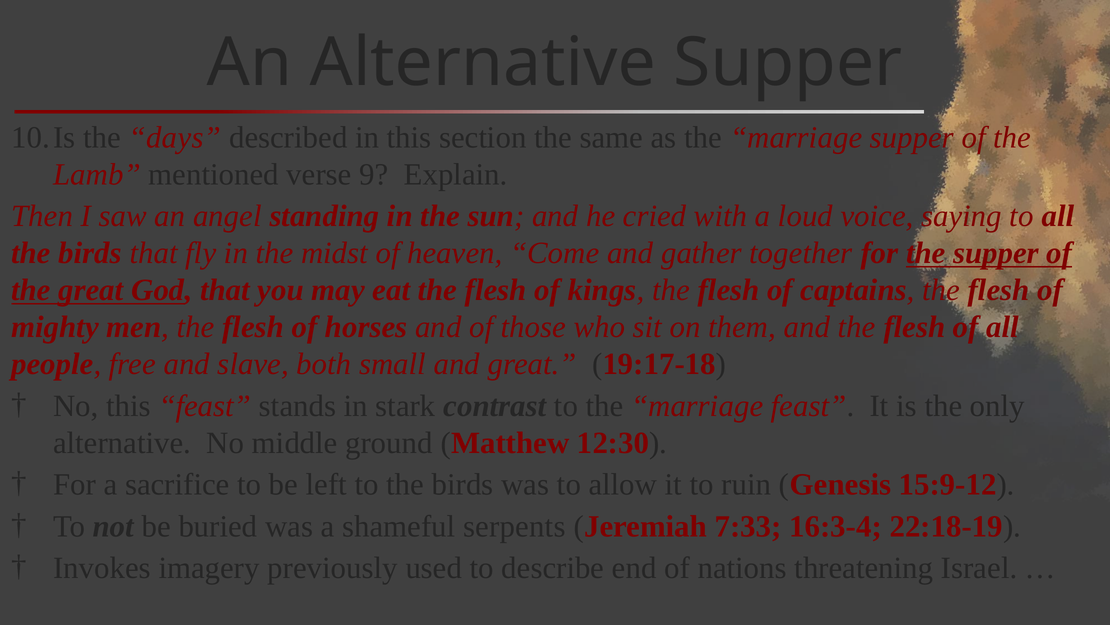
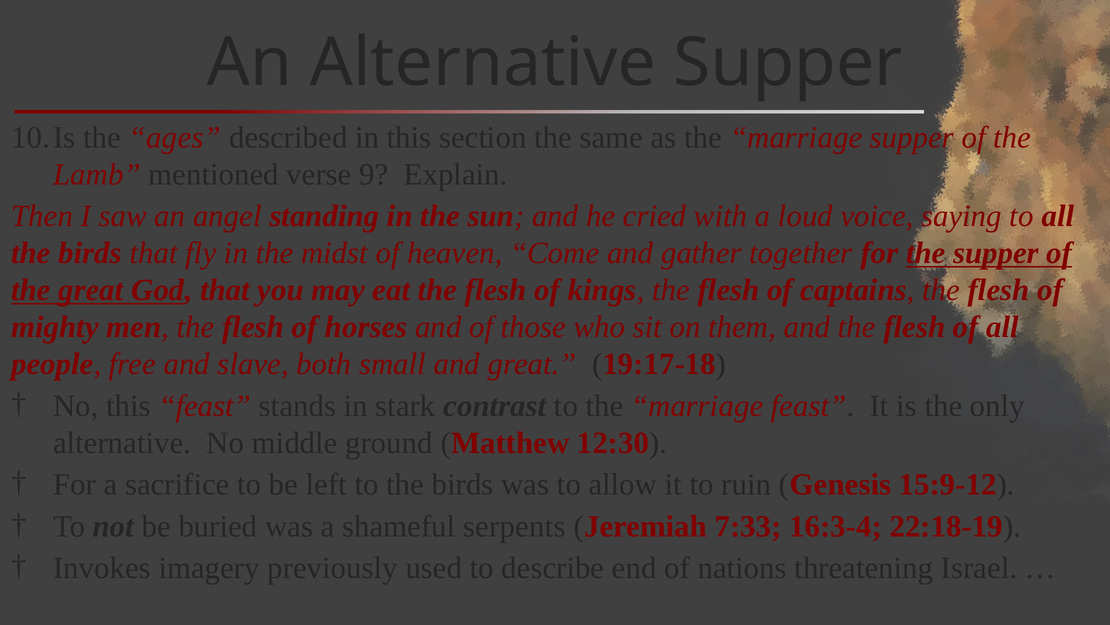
days: days -> ages (175, 137)
